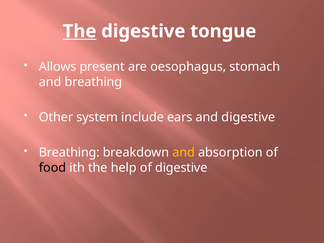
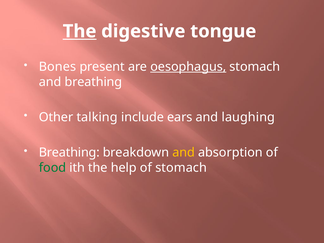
Allows: Allows -> Bones (57, 67)
oesophagus underline: none -> present (188, 67)
system: system -> talking (97, 117)
and digestive: digestive -> laughing (248, 117)
food colour: black -> green (52, 168)
of digestive: digestive -> stomach (181, 168)
